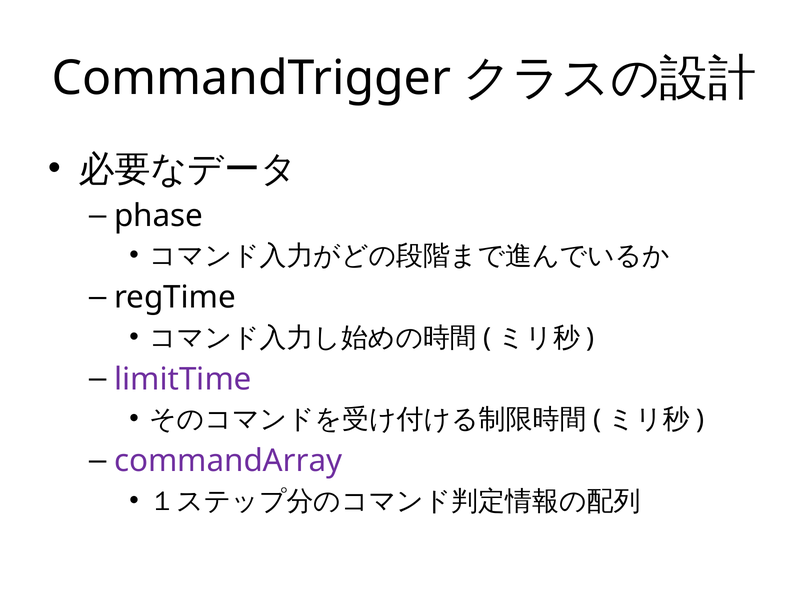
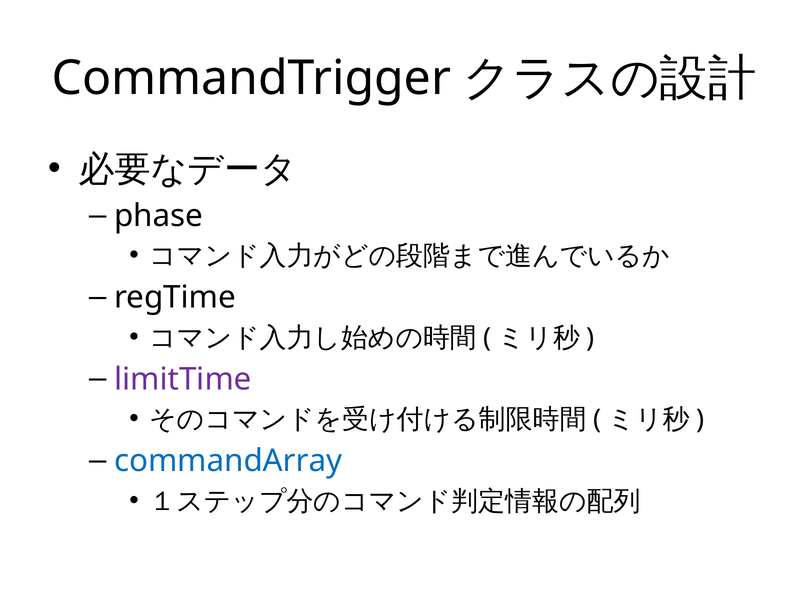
commandArray colour: purple -> blue (228, 461)
